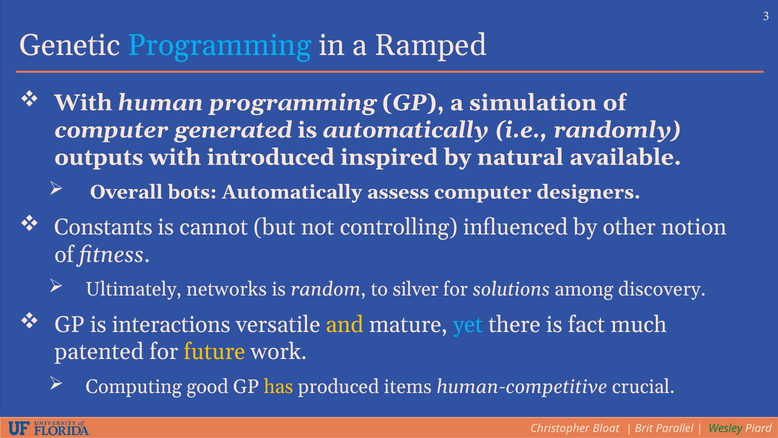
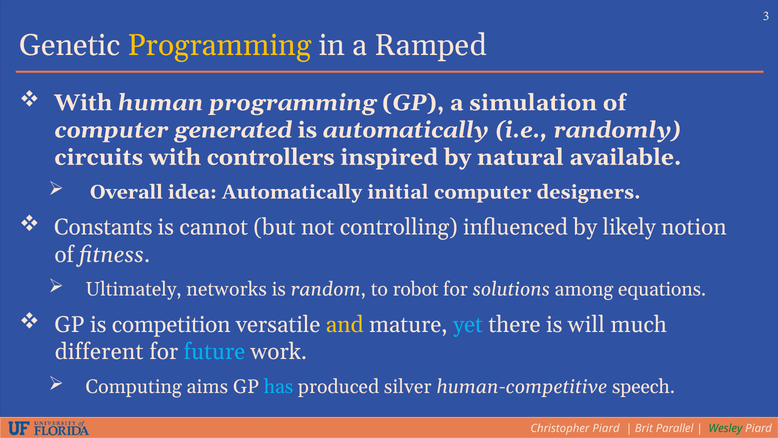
Programming colour: light blue -> yellow (219, 45)
outputs: outputs -> circuits (99, 157)
introduced: introduced -> controllers (271, 157)
bots: bots -> idea (192, 192)
assess: assess -> initial (398, 192)
other: other -> likely (629, 227)
silver: silver -> robot (416, 289)
discovery: discovery -> equations (662, 289)
interactions: interactions -> competition (171, 324)
fact: fact -> will (586, 324)
patented: patented -> different (99, 352)
future colour: yellow -> light blue (215, 352)
good: good -> aims (207, 386)
has colour: yellow -> light blue (279, 386)
items: items -> silver (408, 386)
crucial: crucial -> speech (644, 386)
Christopher Bloat: Bloat -> Piard (606, 428)
